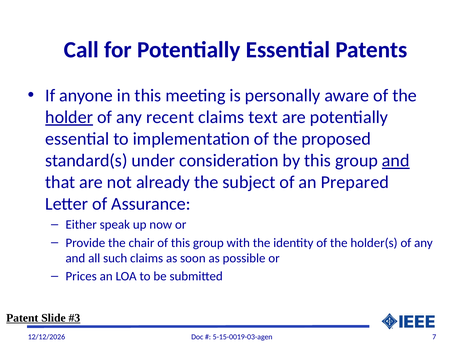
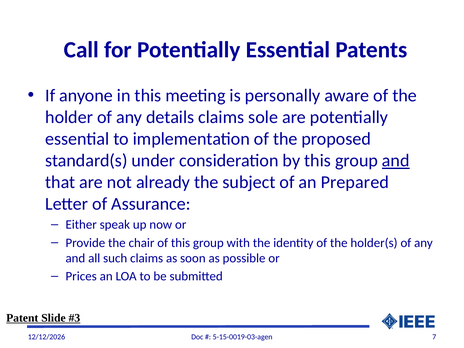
holder underline: present -> none (69, 117)
recent: recent -> details (170, 117)
text: text -> sole (263, 117)
